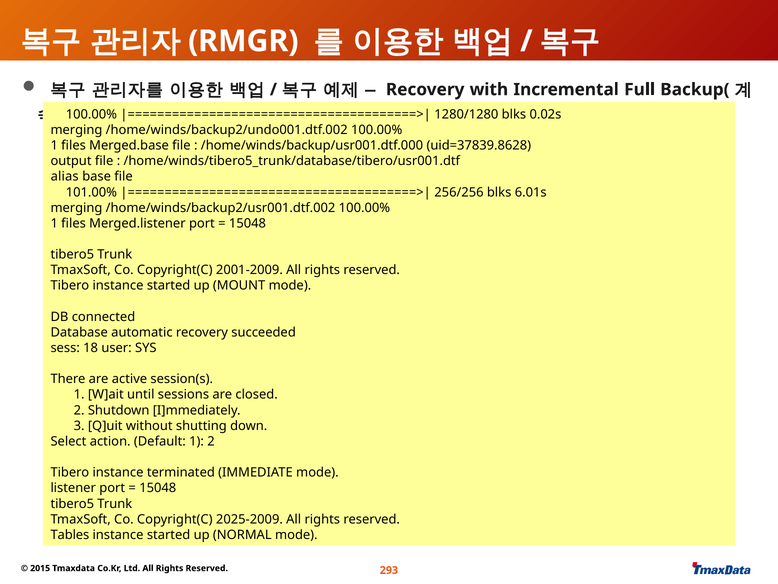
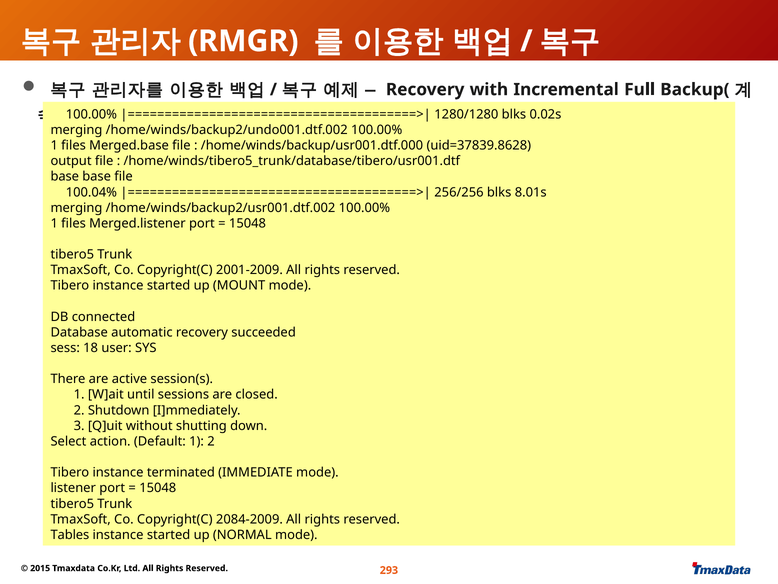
alias: alias -> base (65, 177)
101.00%: 101.00% -> 100.04% (91, 192)
6.01s: 6.01s -> 8.01s (531, 192)
2025-2009: 2025-2009 -> 2084-2009 (249, 519)
